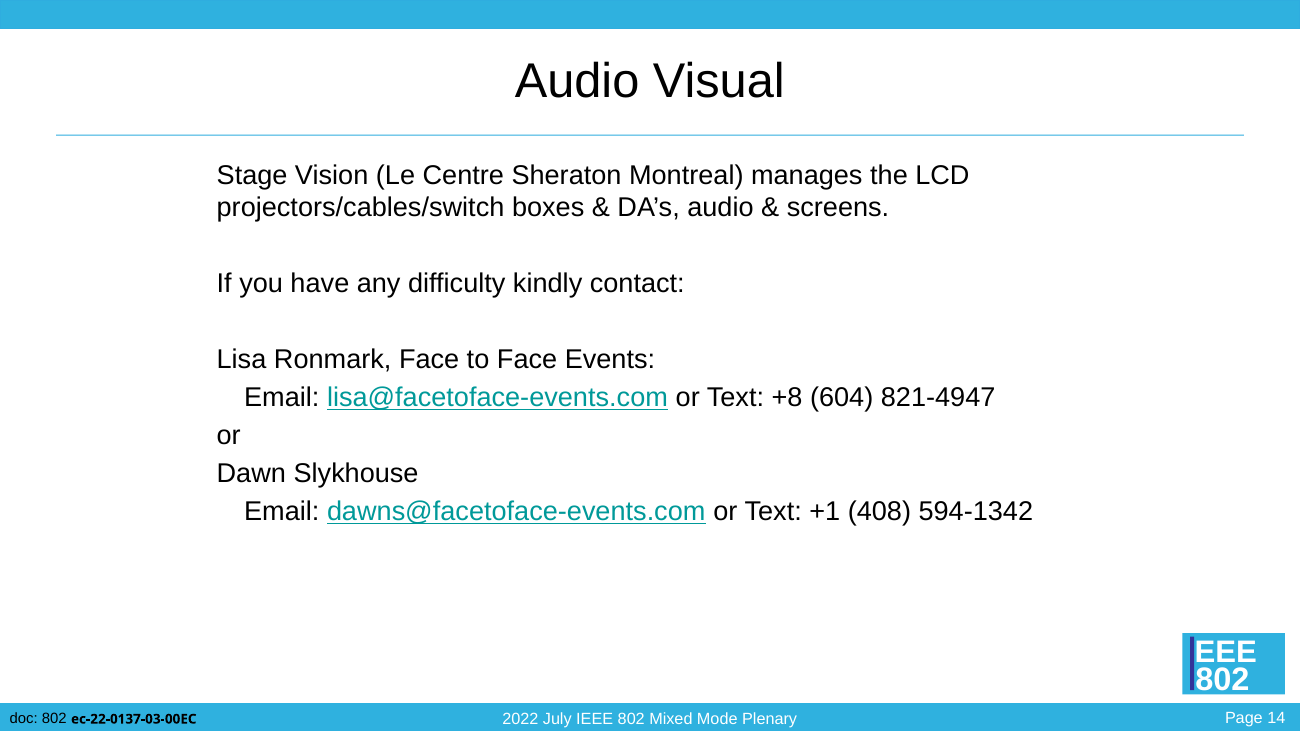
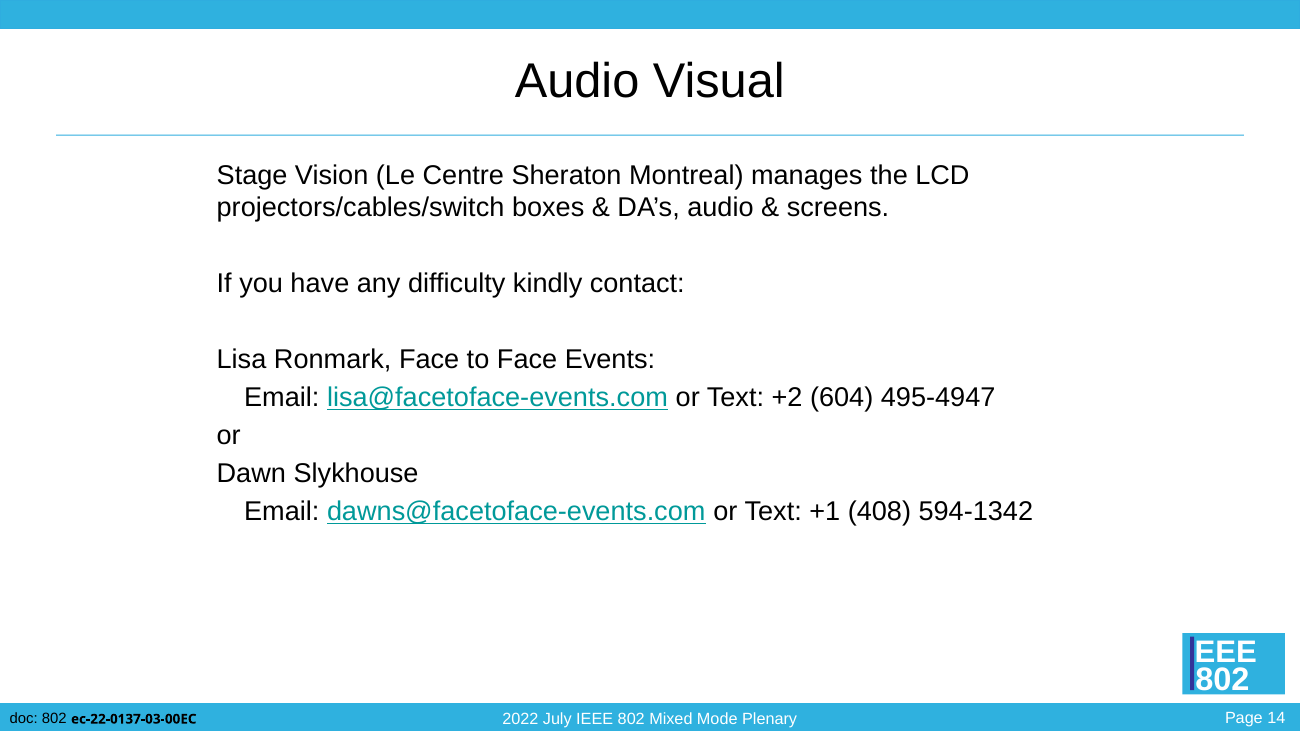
+8: +8 -> +2 (787, 398)
821-4947: 821-4947 -> 495-4947 (938, 398)
